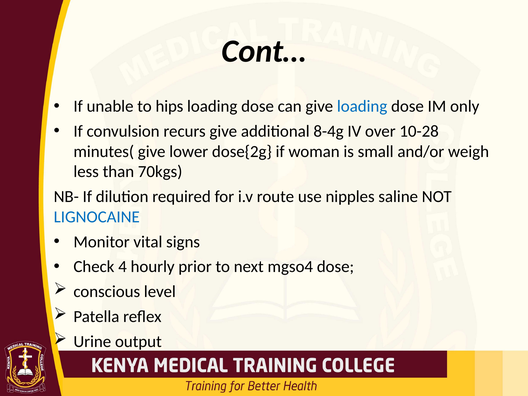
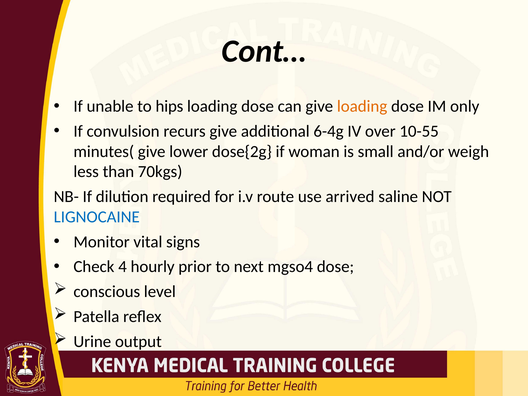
loading colour: blue -> orange (362, 106)
8-4g: 8-4g -> 6-4g (329, 131)
10-28: 10-28 -> 10-55 (419, 131)
nipples: nipples -> arrived (350, 197)
